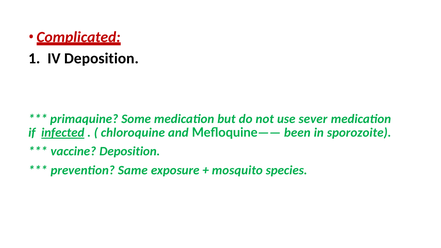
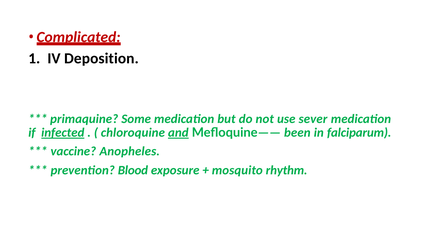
and underline: none -> present (178, 133)
sporozoite: sporozoite -> falciparum (359, 133)
vaccine Deposition: Deposition -> Anopheles (130, 151)
Same: Same -> Blood (133, 170)
species: species -> rhythm (287, 170)
